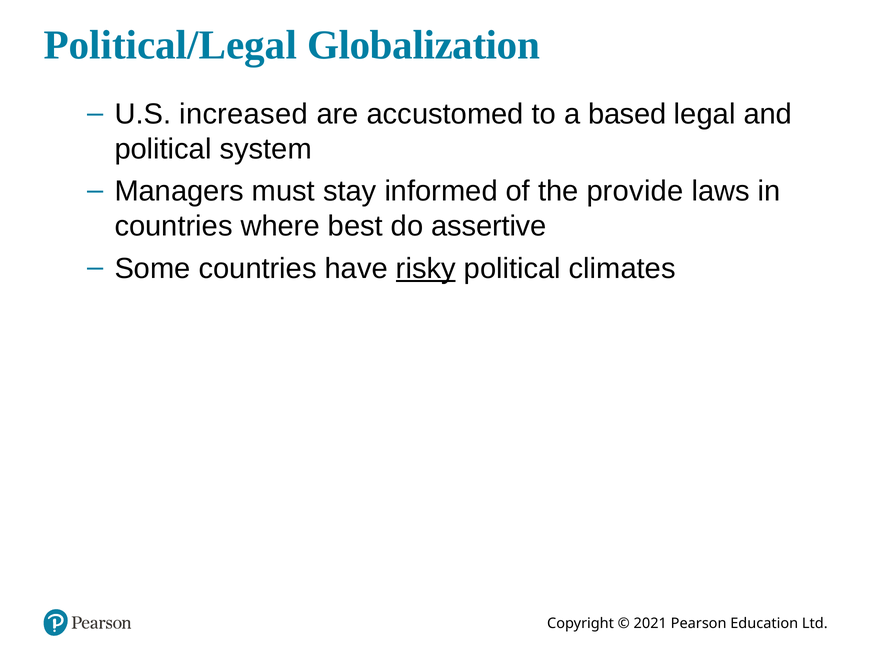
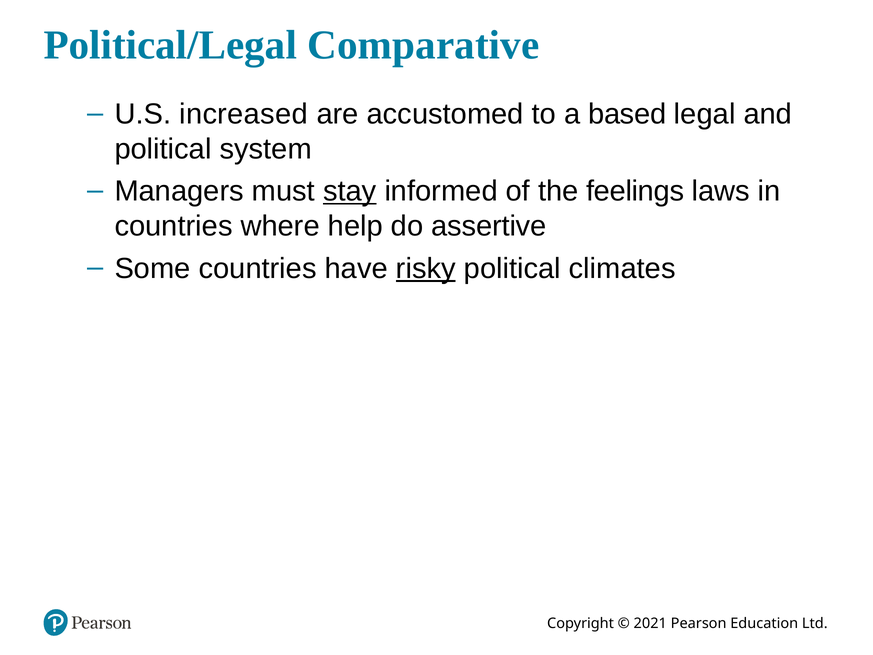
Globalization: Globalization -> Comparative (423, 45)
stay underline: none -> present (350, 191)
provide: provide -> feelings (635, 191)
best: best -> help (355, 226)
